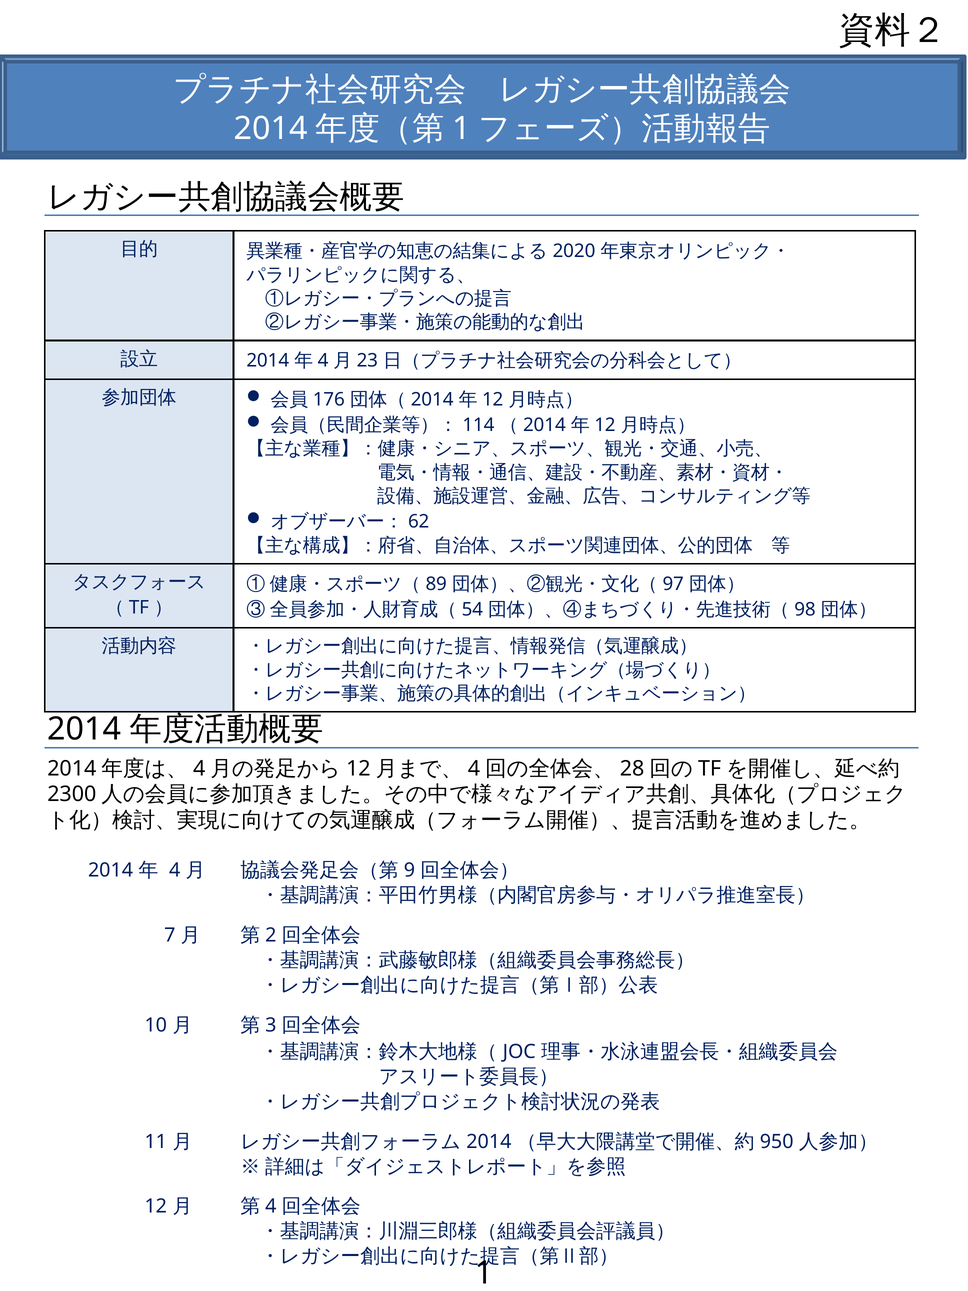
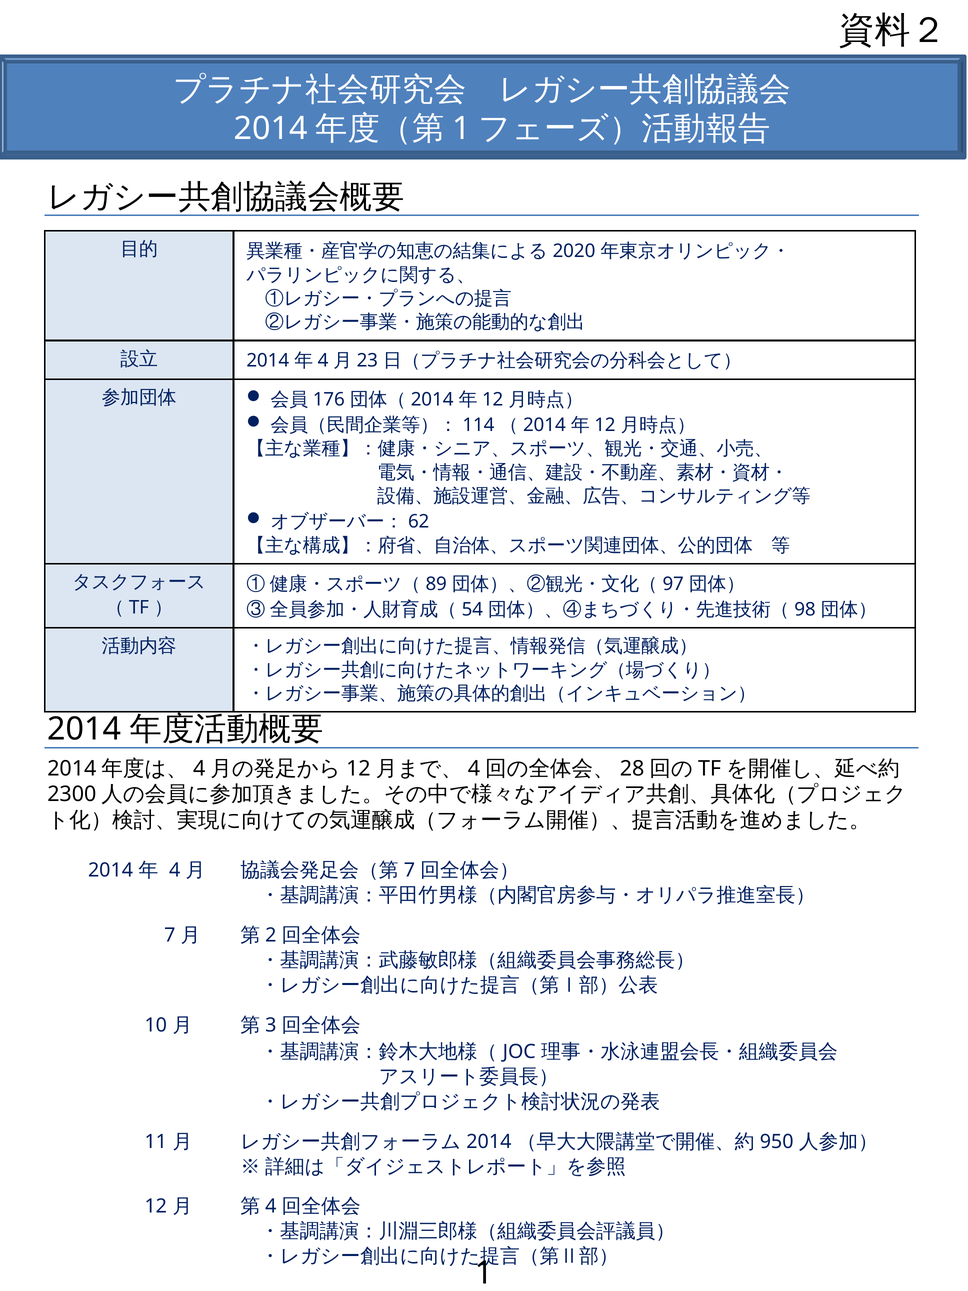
9: 9 -> 7 (409, 870)
